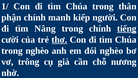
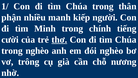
phận chính: chính -> nhiều (35, 17)
Nâng: Nâng -> Minh (45, 28)
tiếng underline: present -> none (127, 28)
